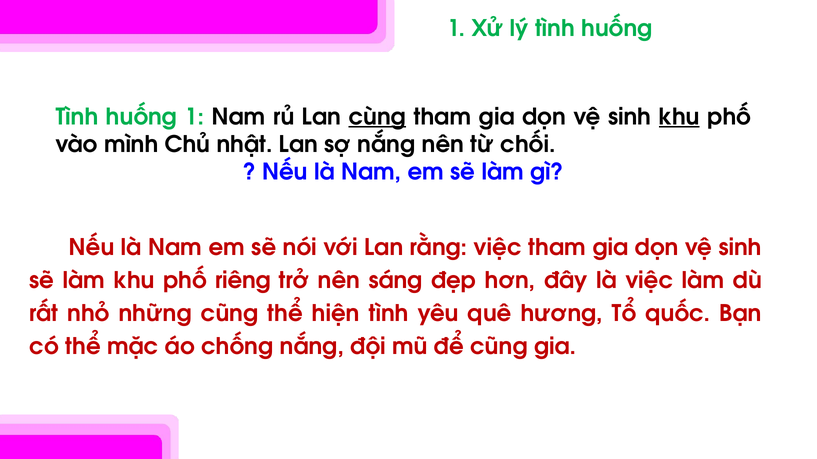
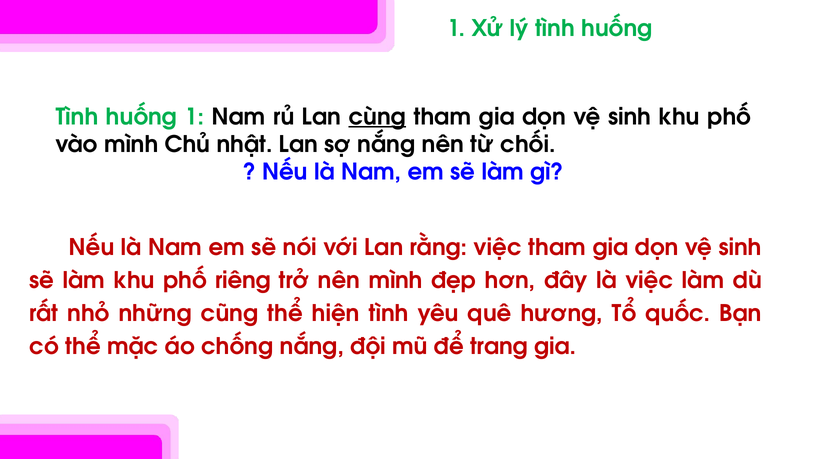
khu underline: present -> none (679, 117)
nên sáng: sáng -> mình (396, 281)
để cũng: cũng -> trang (499, 347)
